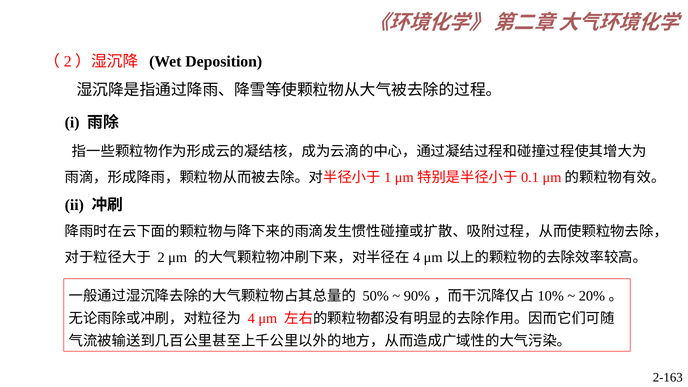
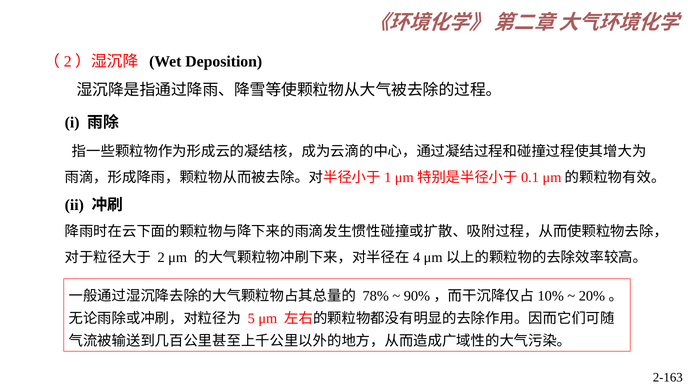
50%: 50% -> 78% (376, 296)
4: 4 -> 5 (251, 319)
